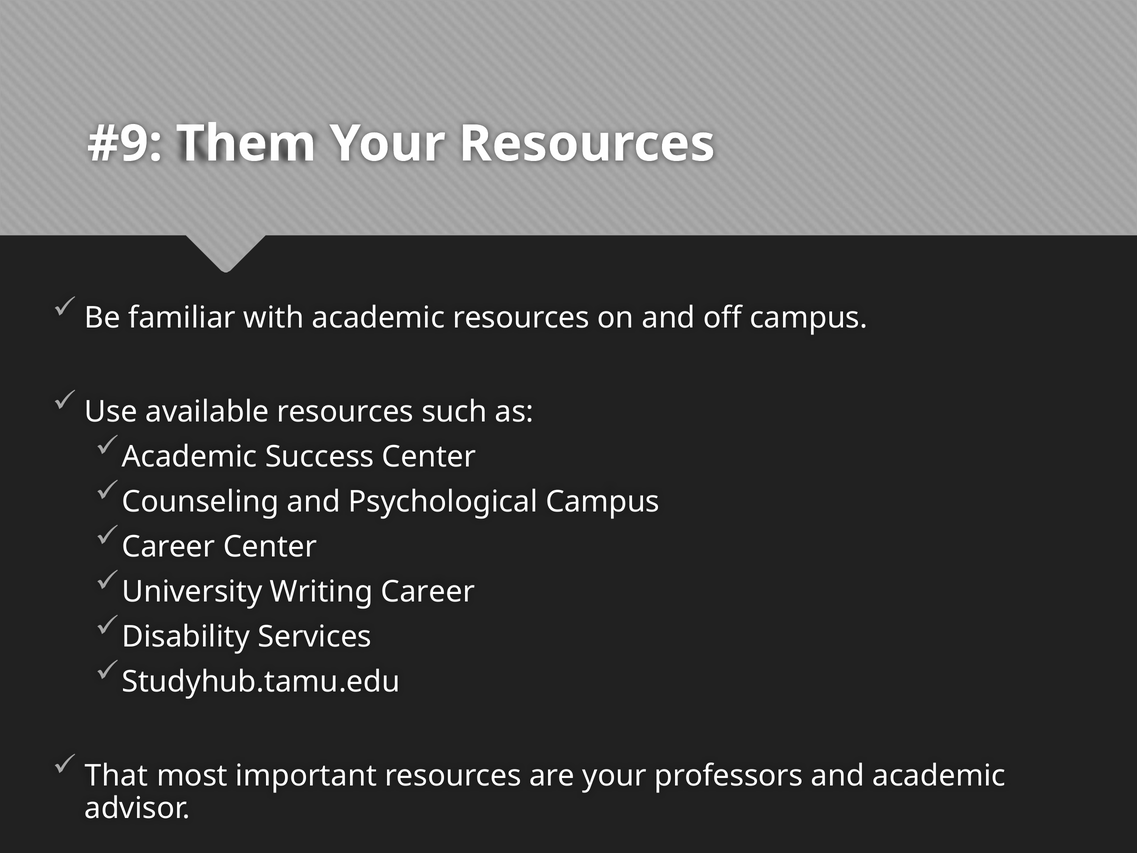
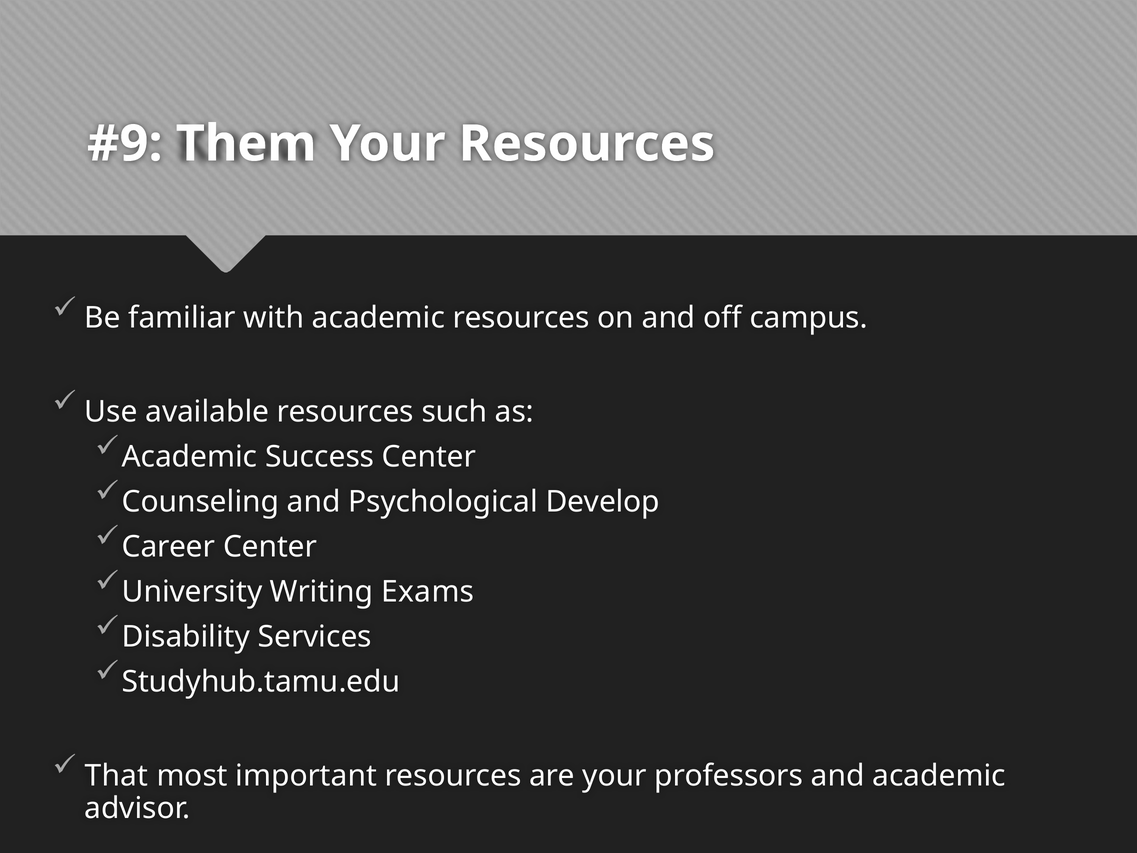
Psychological Campus: Campus -> Develop (603, 502)
Writing Career: Career -> Exams (428, 592)
